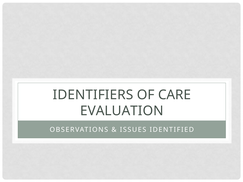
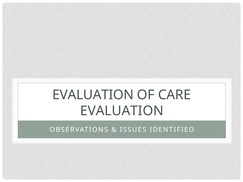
IDENTIFIERS: IDENTIFIERS -> EVALUATION (93, 95)
